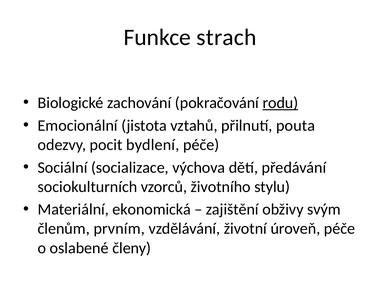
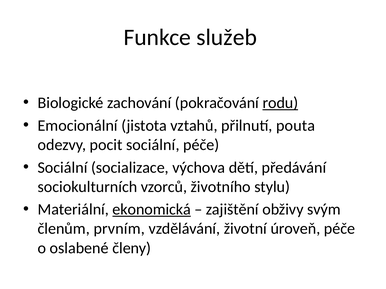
strach: strach -> služeb (227, 37)
pocit bydlení: bydlení -> sociální (153, 145)
ekonomická underline: none -> present (152, 210)
